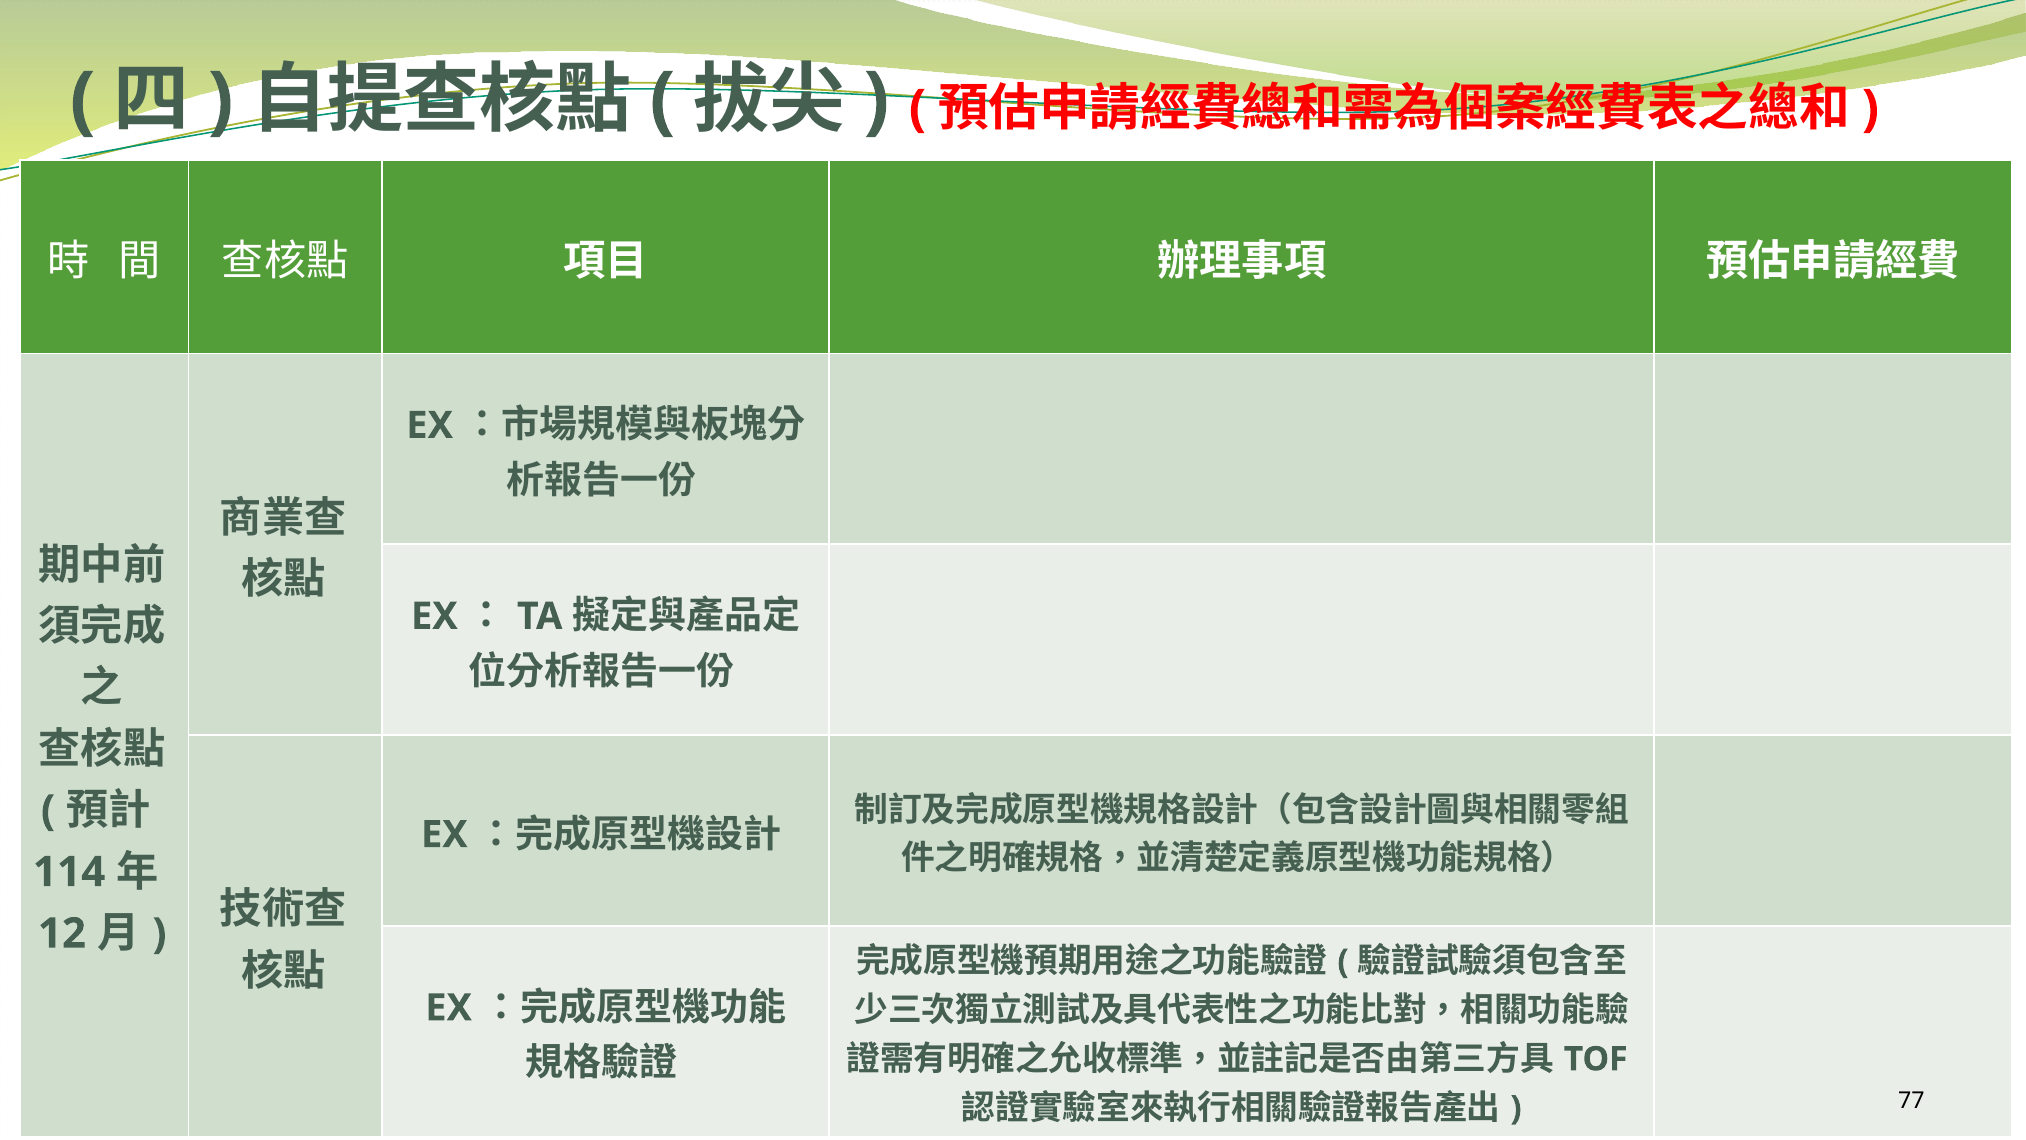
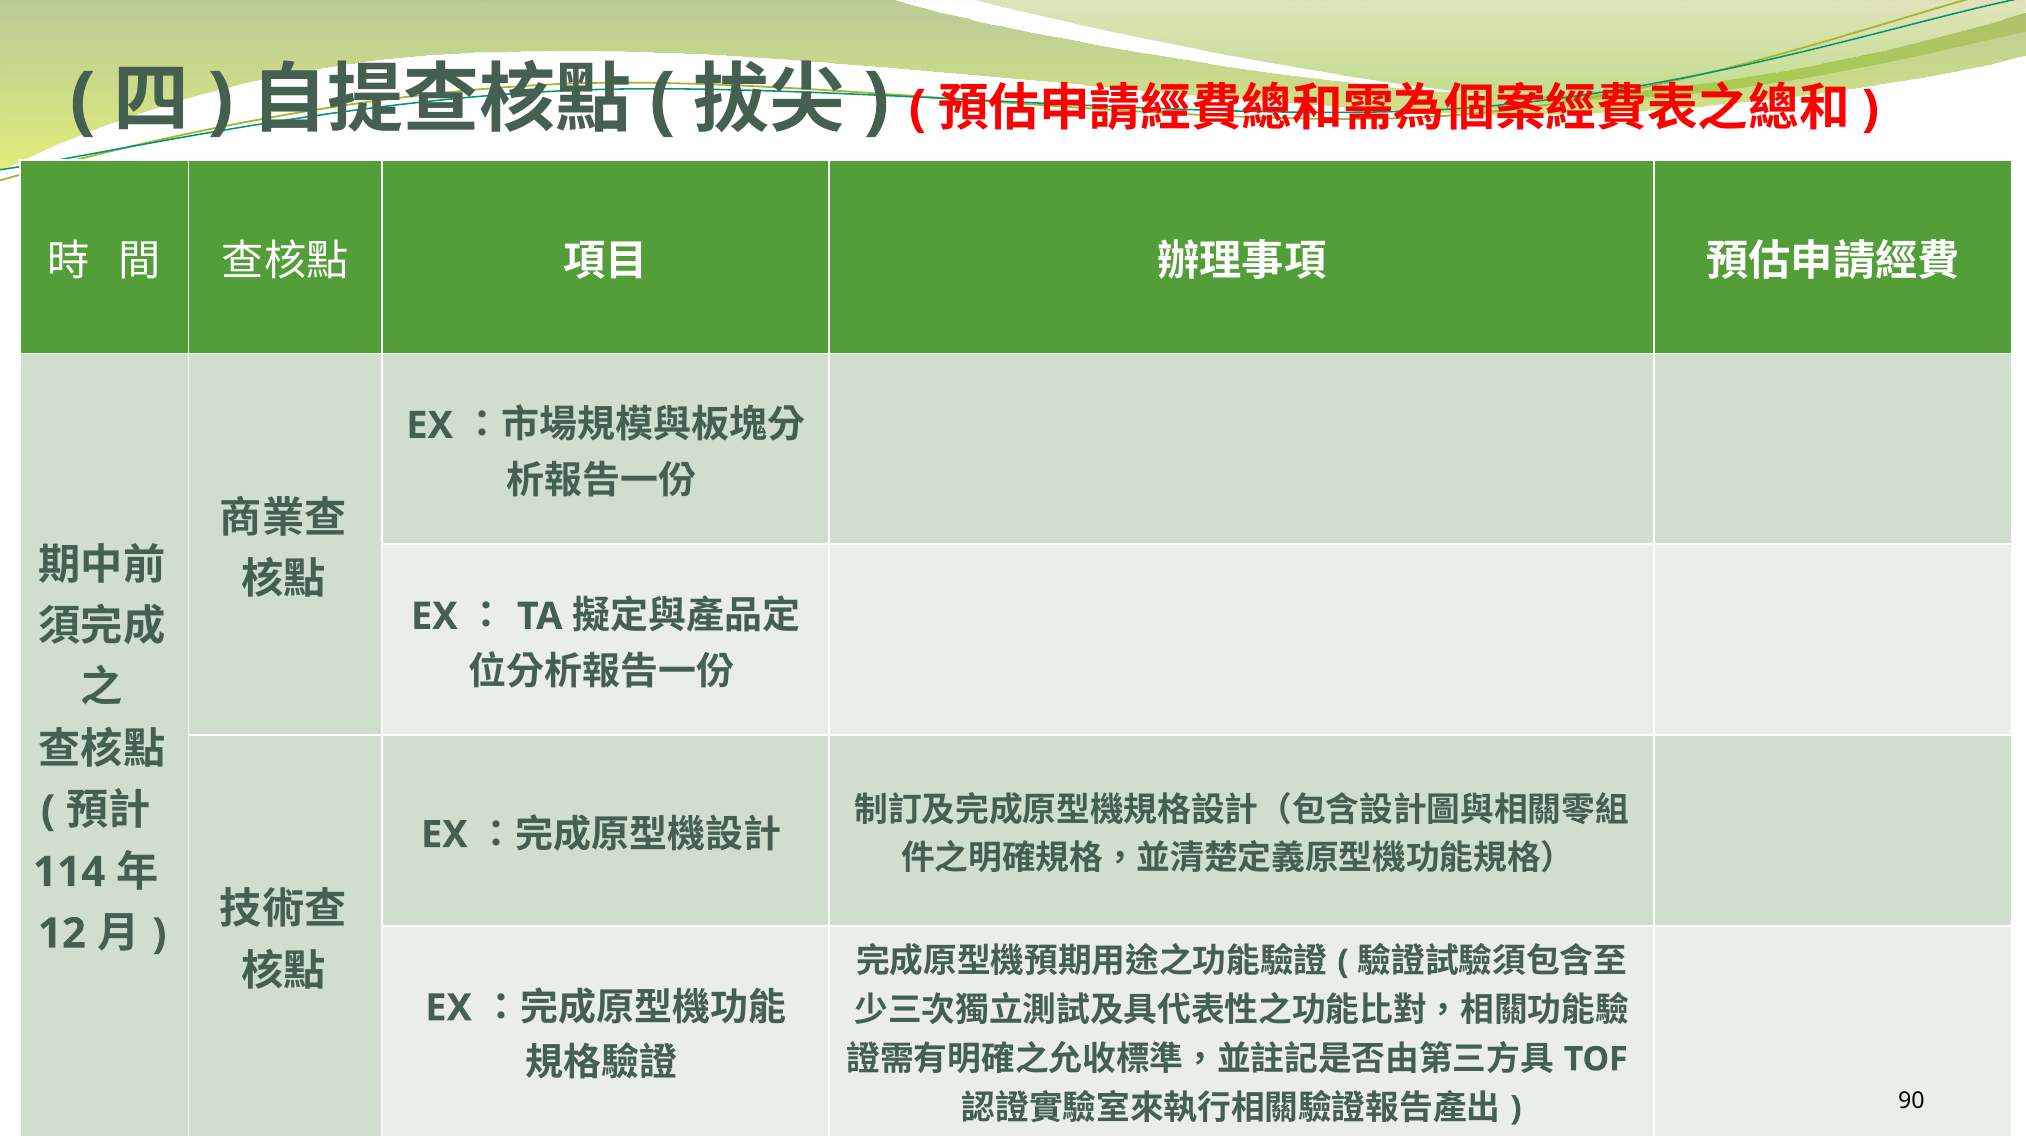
77: 77 -> 90 (1911, 1101)
